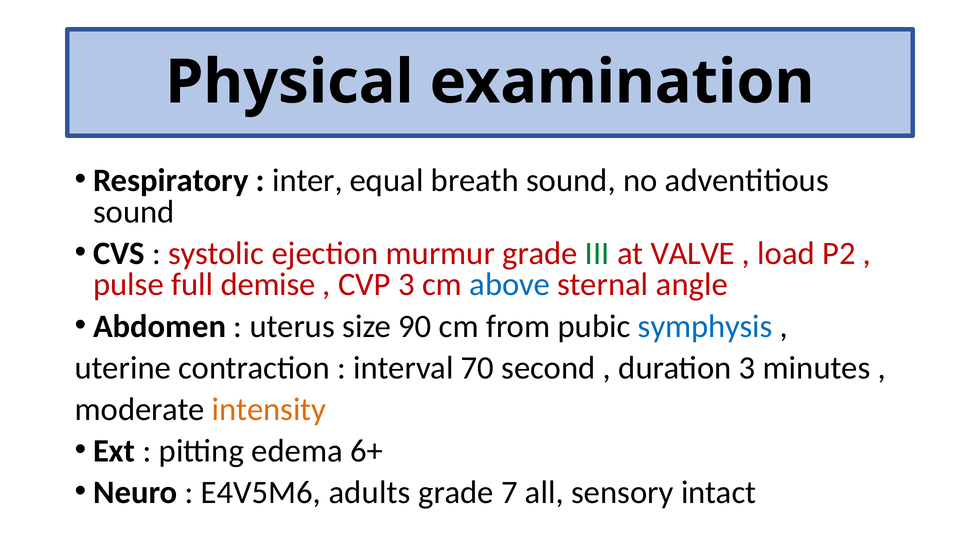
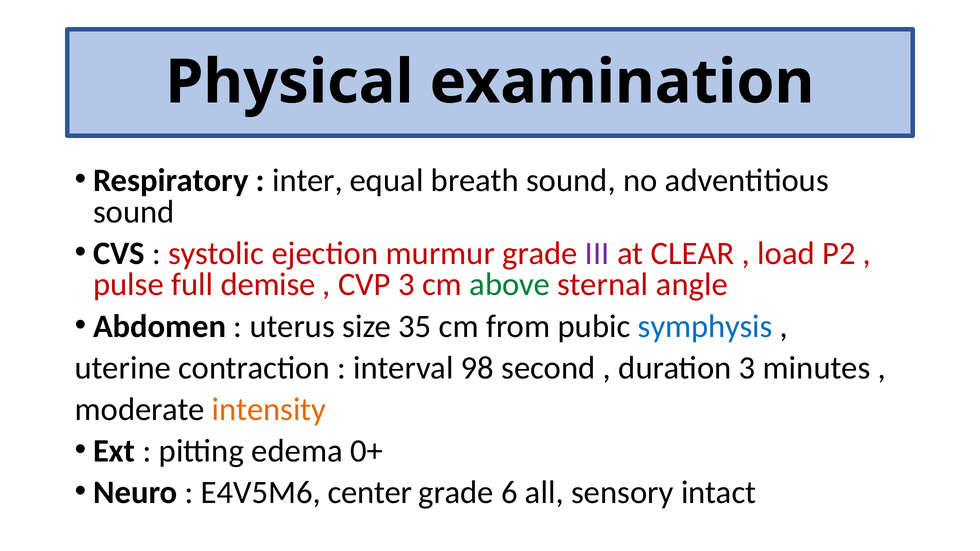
III colour: green -> purple (597, 253)
VALVE: VALVE -> CLEAR (693, 253)
above colour: blue -> green (510, 285)
90: 90 -> 35 (415, 326)
70: 70 -> 98 (477, 368)
6+: 6+ -> 0+ (367, 451)
adults: adults -> center (370, 493)
7: 7 -> 6 (509, 493)
